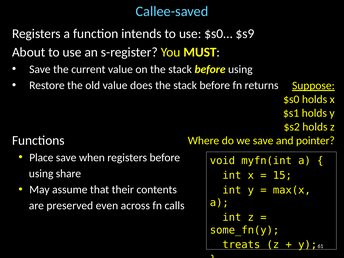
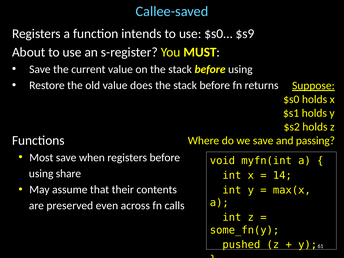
pointer: pointer -> passing (315, 141)
Place: Place -> Most (41, 158)
15: 15 -> 14 (282, 175)
treats: treats -> pushed (241, 245)
